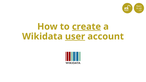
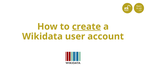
user underline: present -> none (75, 36)
